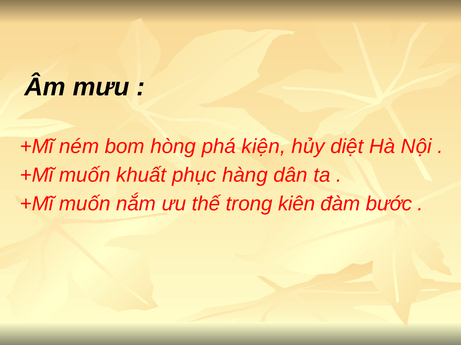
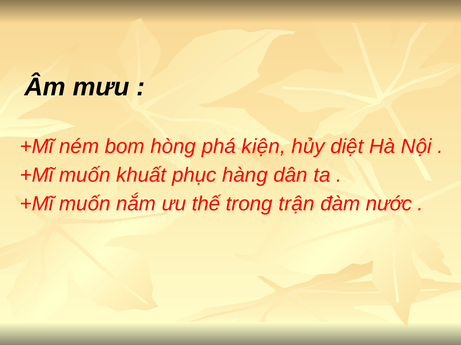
kiên: kiên -> trận (296, 204)
bước: bước -> nước (389, 204)
